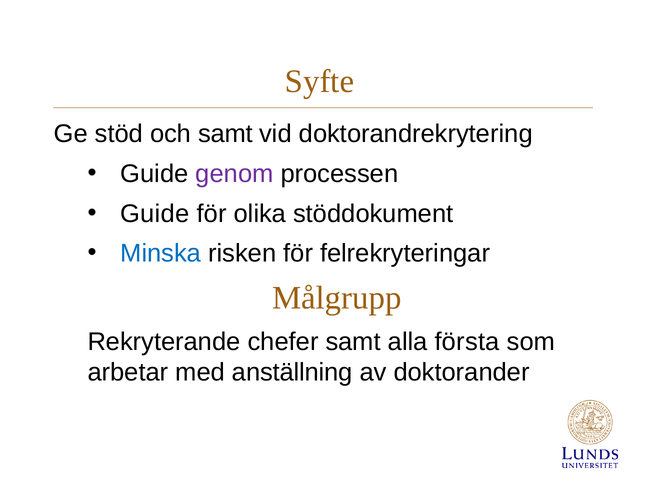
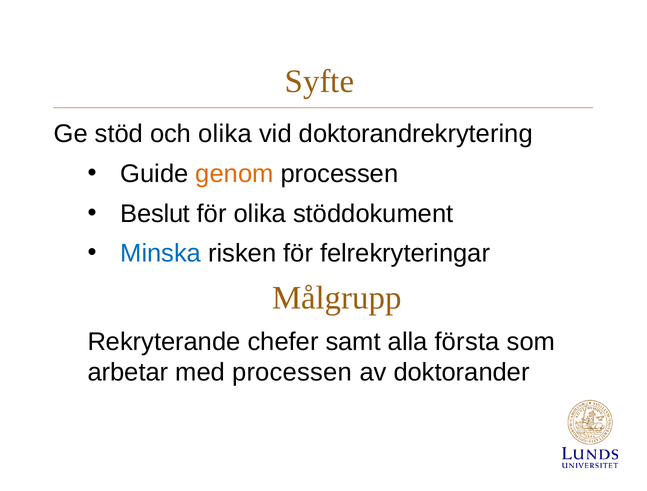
och samt: samt -> olika (225, 134)
genom colour: purple -> orange (234, 174)
Guide: Guide -> Beslut (155, 214)
med anställning: anställning -> processen (292, 373)
